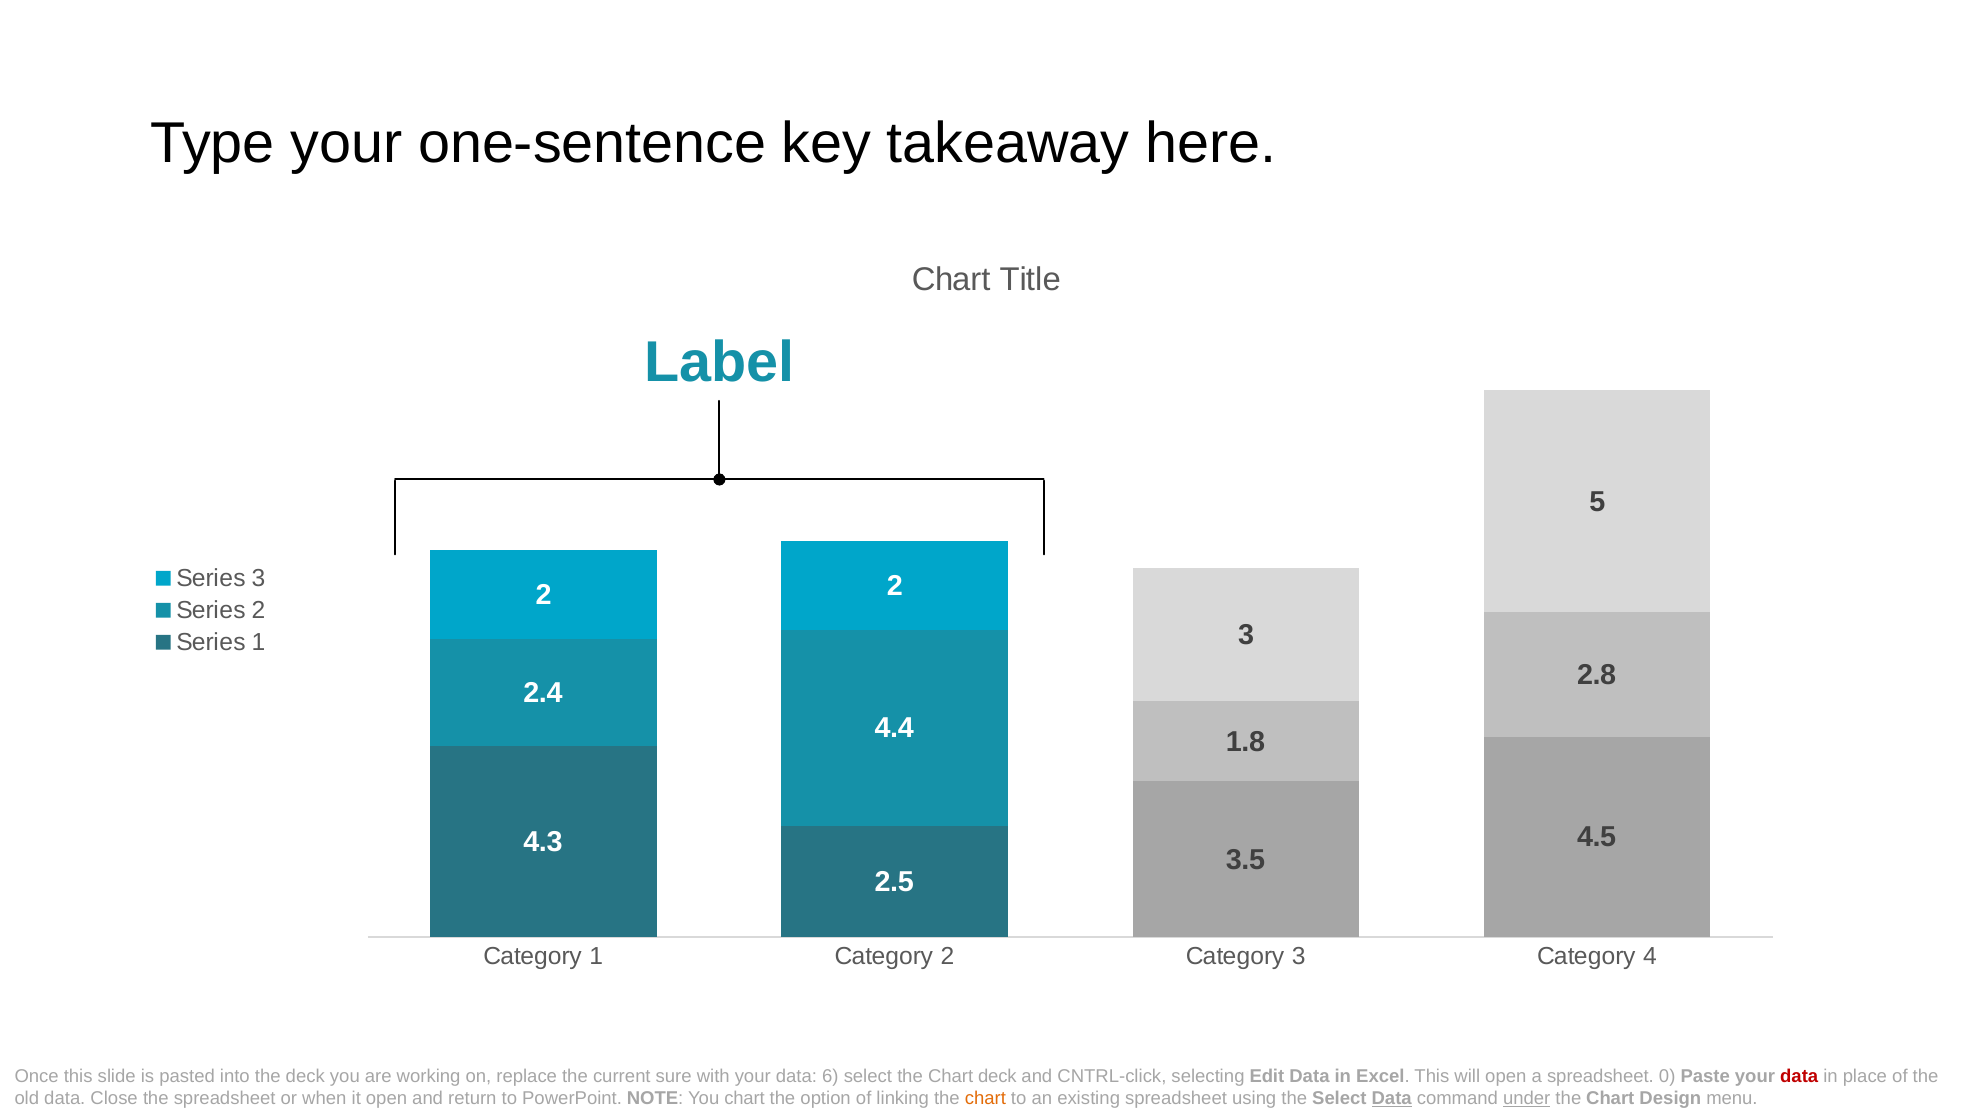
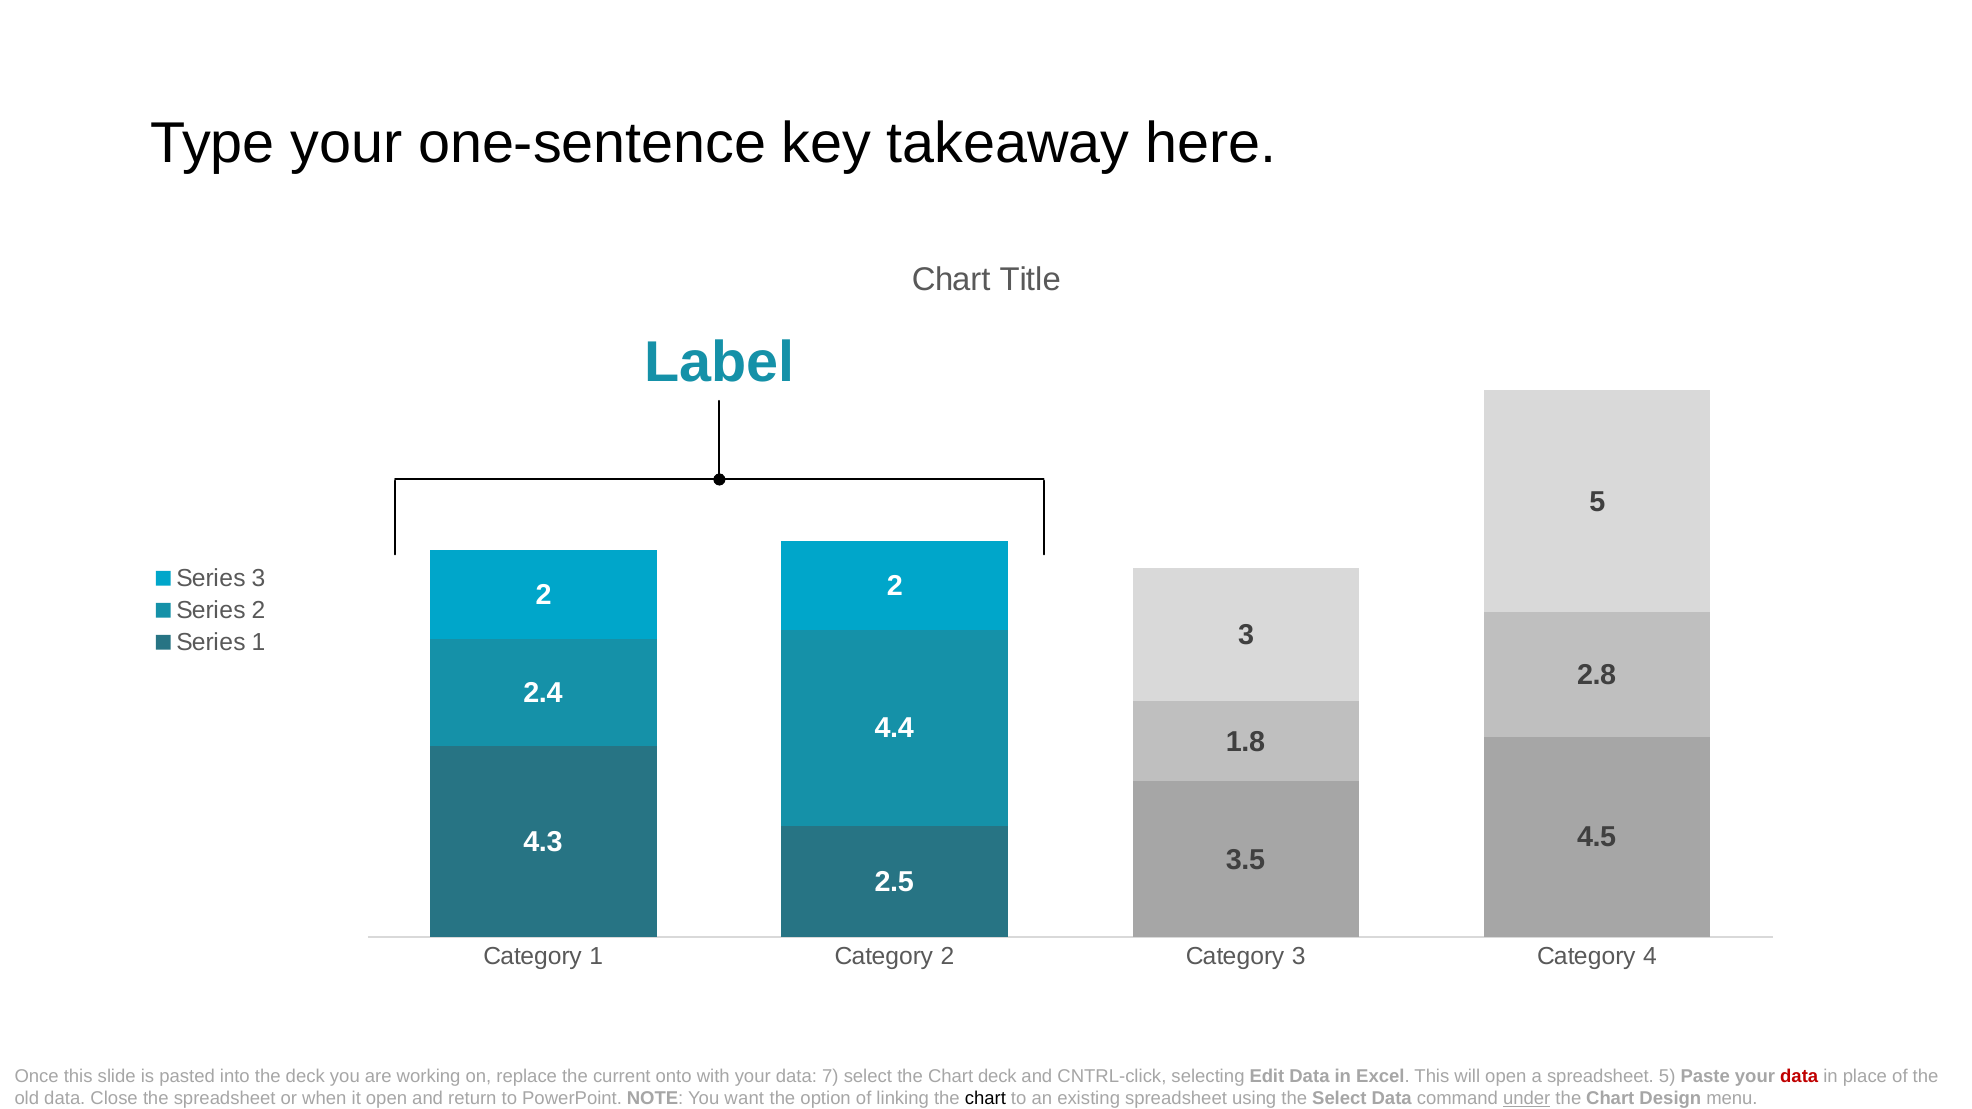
sure: sure -> onto (674, 1076)
6: 6 -> 7 (830, 1076)
spreadsheet 0: 0 -> 5 (1667, 1076)
You chart: chart -> want (744, 1099)
chart colour: orange -> black (985, 1099)
Data underline: present -> none (1392, 1099)
